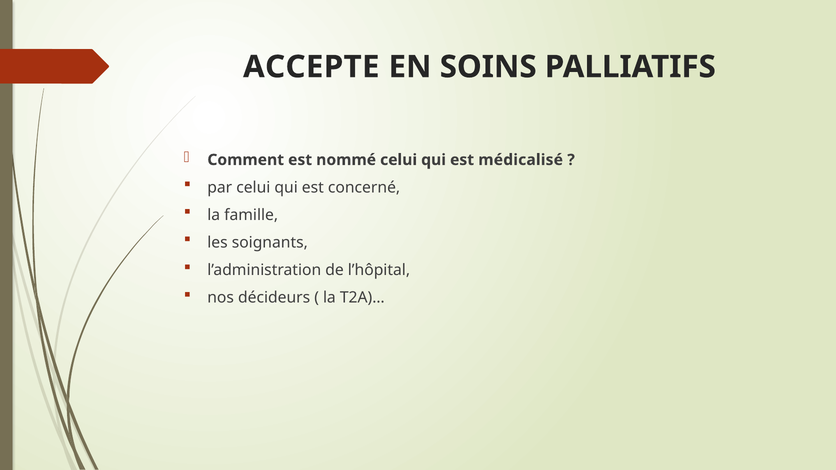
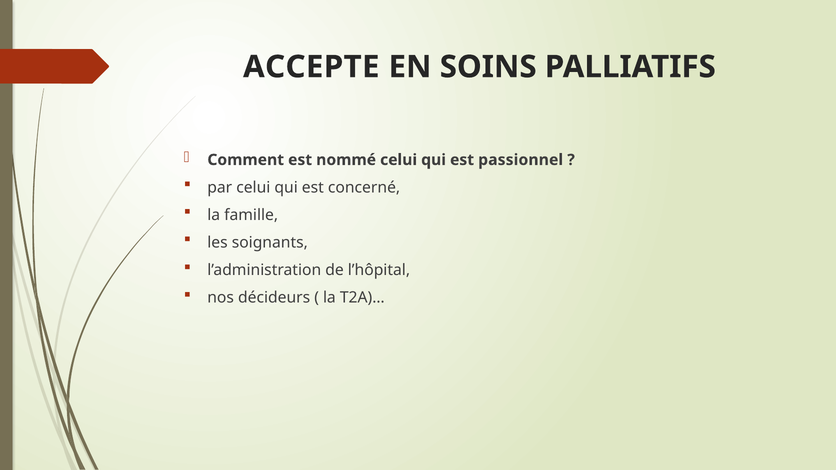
médicalisé: médicalisé -> passionnel (521, 160)
